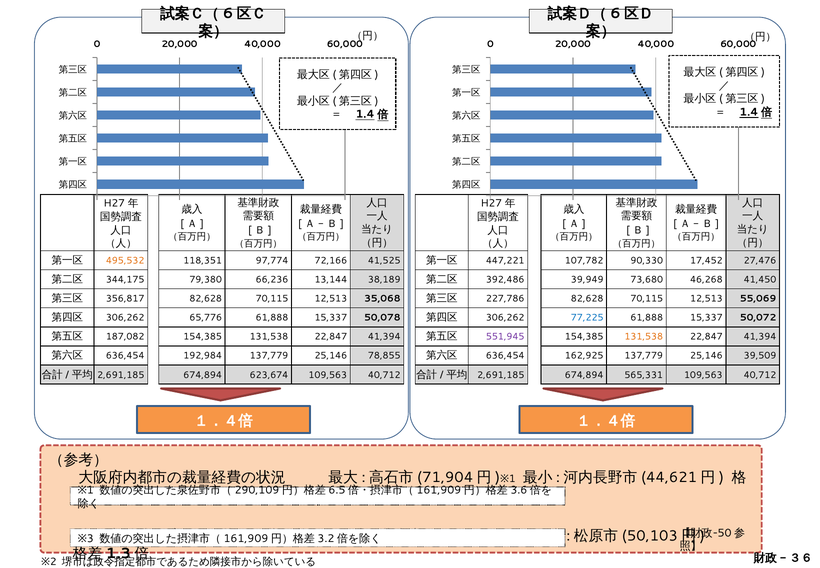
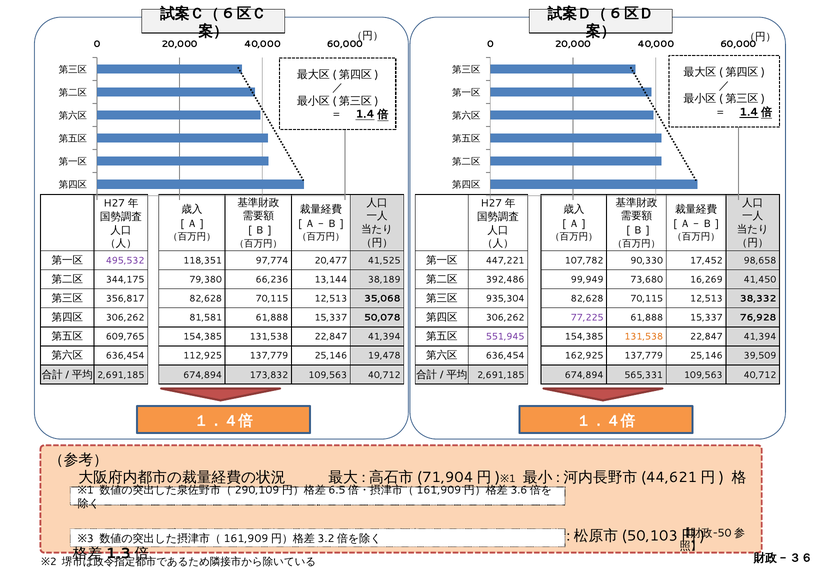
495,532 colour: orange -> purple (125, 261)
72,166: 72,166 -> 20,477 (331, 261)
27,476: 27,476 -> 98,658 (760, 261)
39,949: 39,949 -> 99,949 (587, 280)
46,268: 46,268 -> 16,269 (706, 280)
227,786: 227,786 -> 935,304 (505, 299)
55,069: 55,069 -> 38,332 (758, 299)
65,776: 65,776 -> 81,581 (206, 318)
77,225 colour: blue -> purple (587, 318)
50,072: 50,072 -> 76,928 (758, 318)
187,082: 187,082 -> 609,765 (125, 337)
192,984: 192,984 -> 112,925 (203, 356)
78,855: 78,855 -> 19,478 (384, 356)
623,674: 623,674 -> 173,832 (269, 375)
